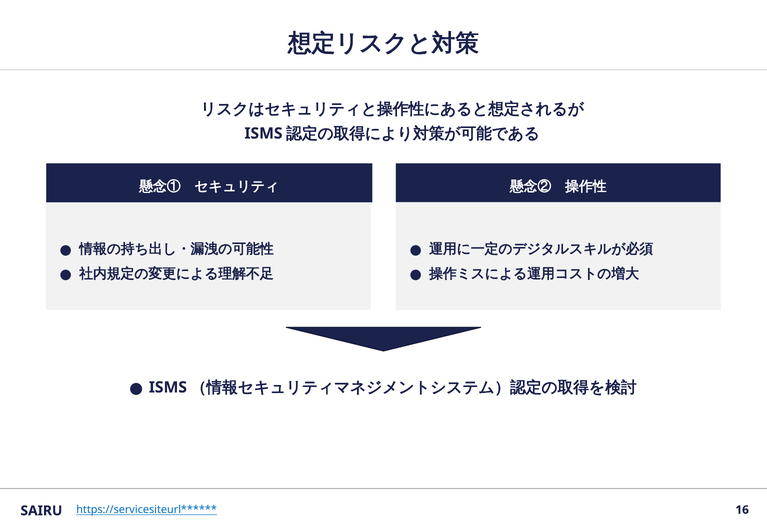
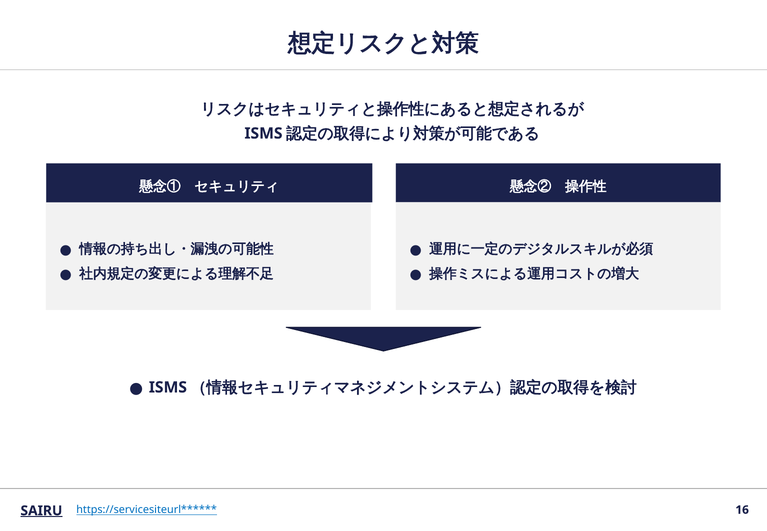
SAIRU underline: none -> present (41, 511)
